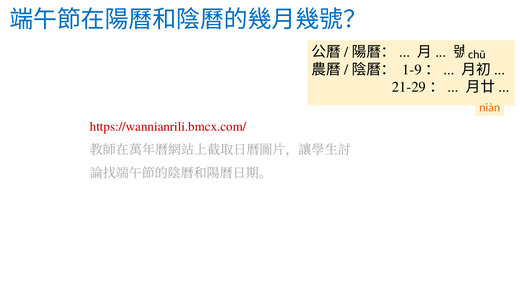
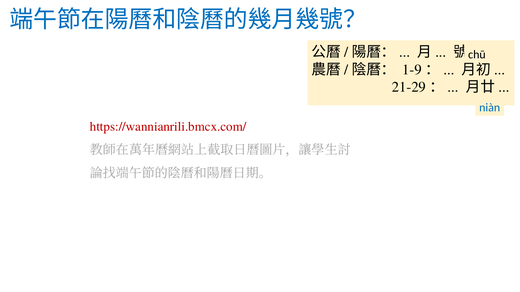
niàn colour: orange -> blue (490, 108)
